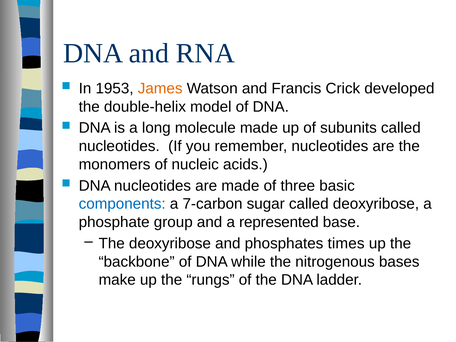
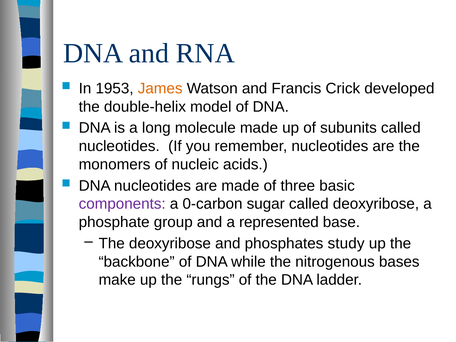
components colour: blue -> purple (122, 204)
7-carbon: 7-carbon -> 0-carbon (213, 204)
times: times -> study (346, 243)
